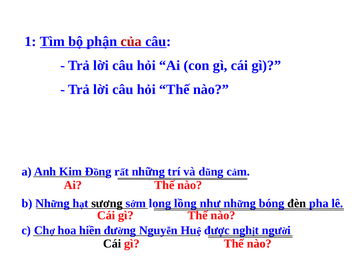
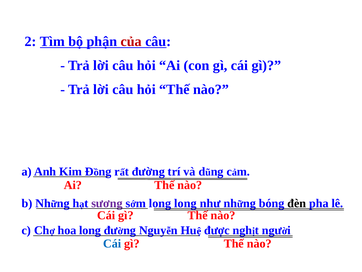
1: 1 -> 2 (31, 41)
những: những -> đường (148, 171)
sương colour: black -> purple (107, 203)
long lồng: lồng -> long (185, 203)
hoa hiền: hiền -> long (90, 230)
Cái colour: black -> blue (112, 243)
